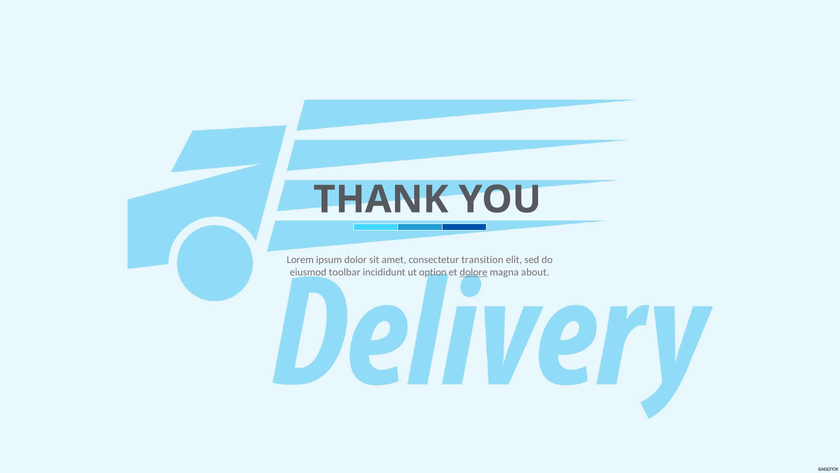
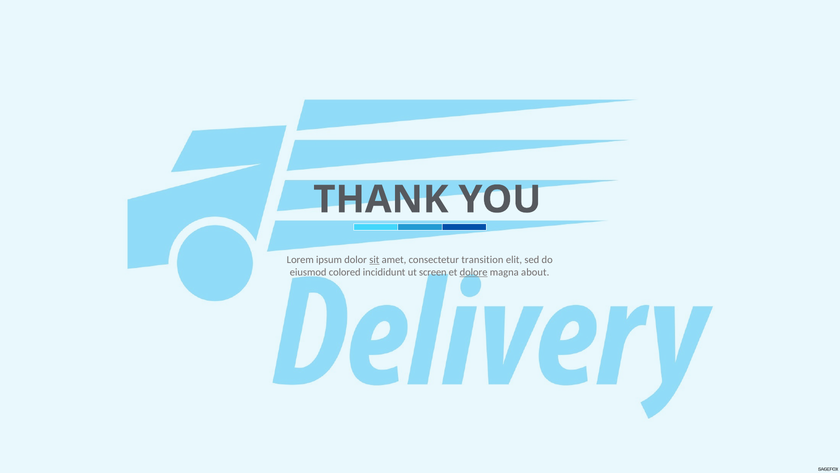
sit underline: none -> present (374, 259)
toolbar: toolbar -> colored (345, 272)
option: option -> screen (433, 272)
